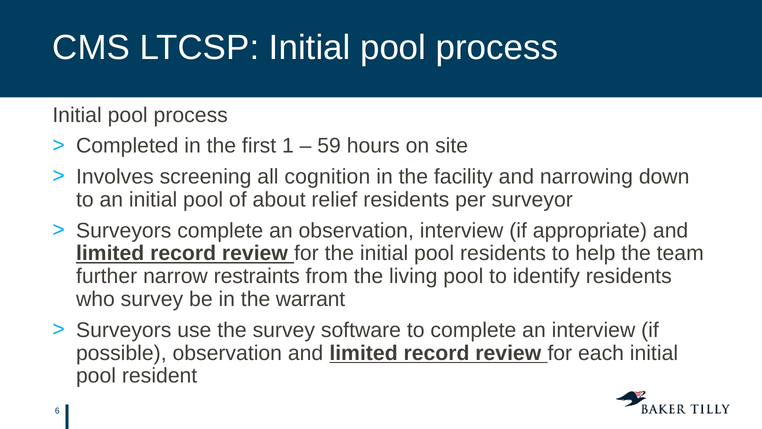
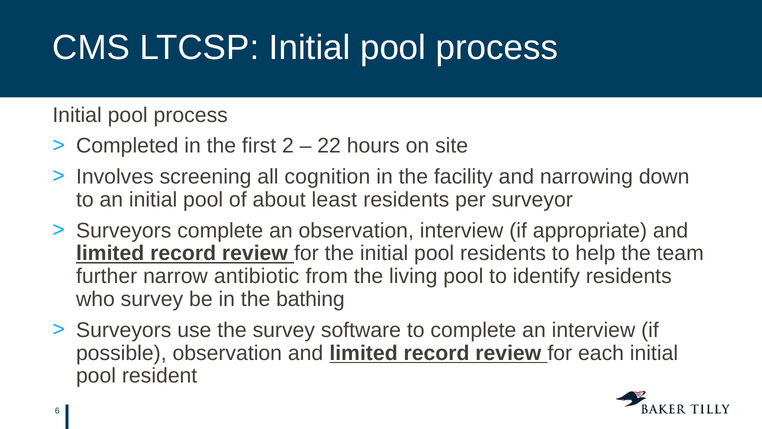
1: 1 -> 2 (288, 146)
59: 59 -> 22 (329, 146)
relief: relief -> least (334, 200)
restraints: restraints -> antibiotic (257, 276)
warrant: warrant -> bathing (310, 299)
